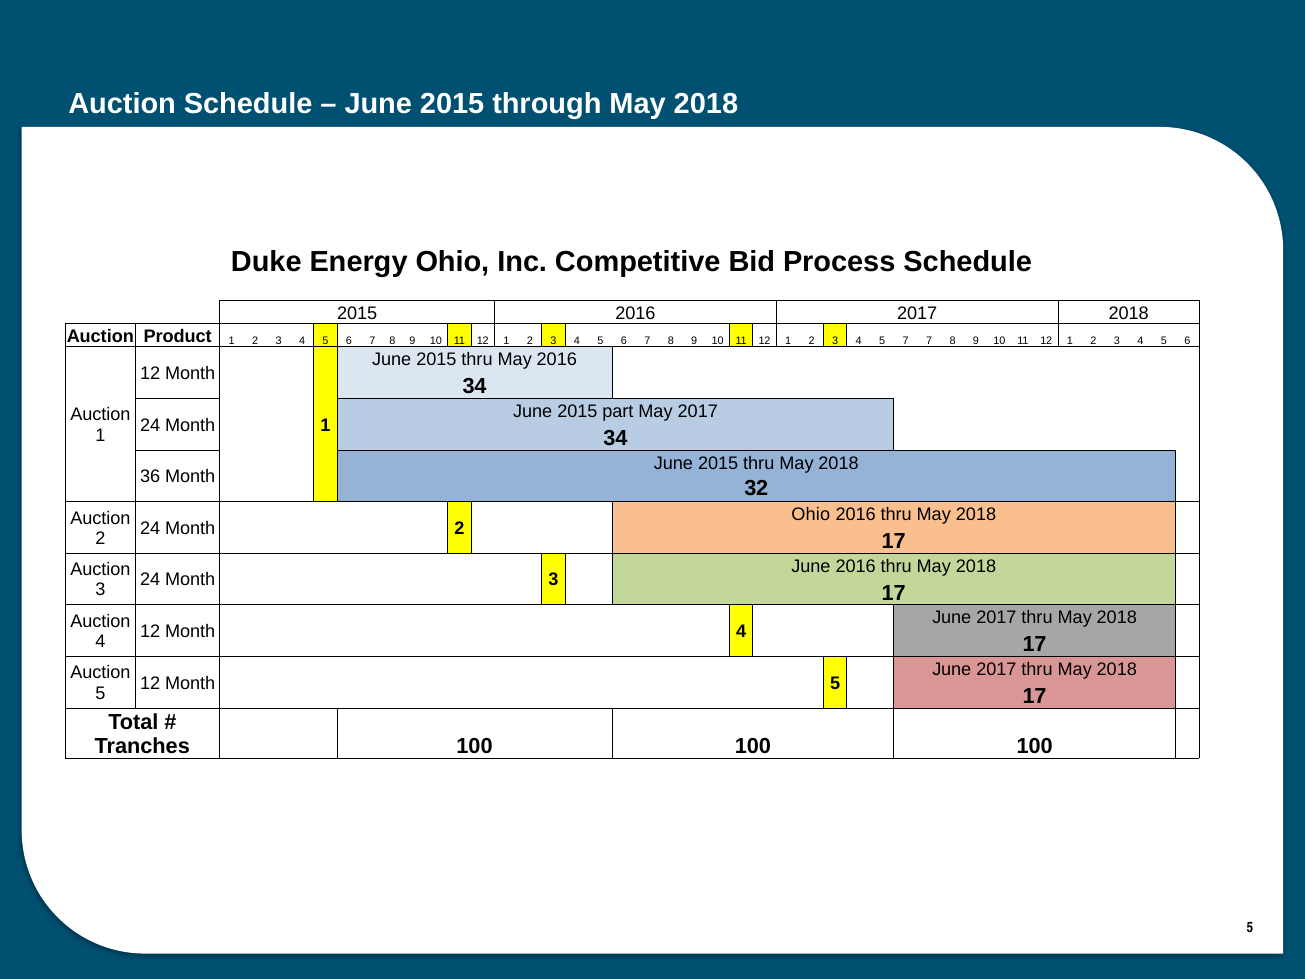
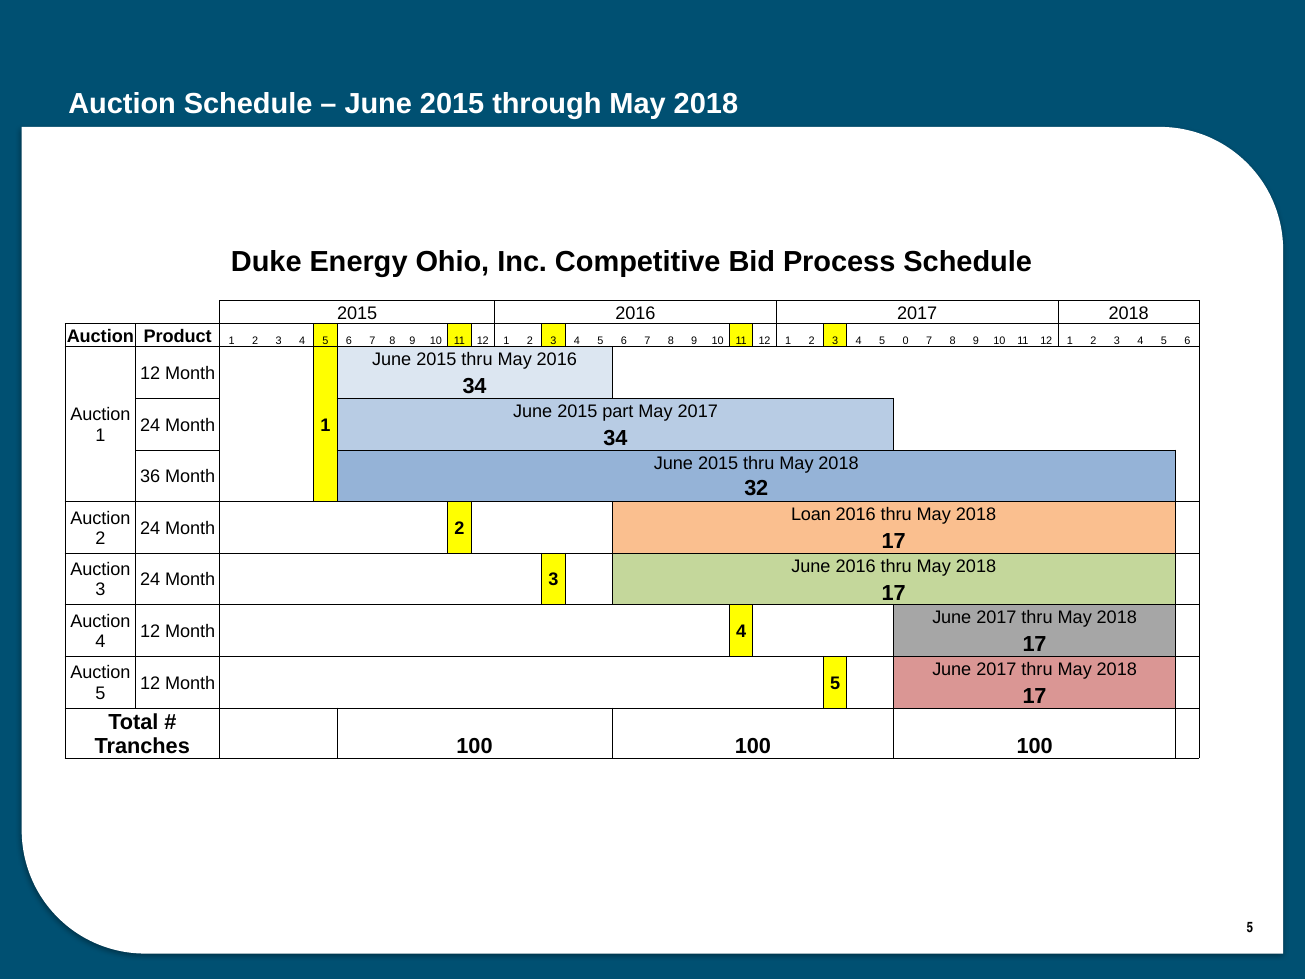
5 7: 7 -> 0 (906, 341)
Ohio: Ohio -> Loan (811, 515)
